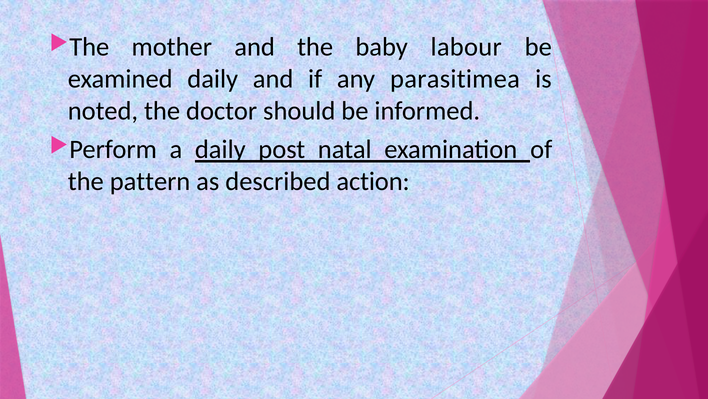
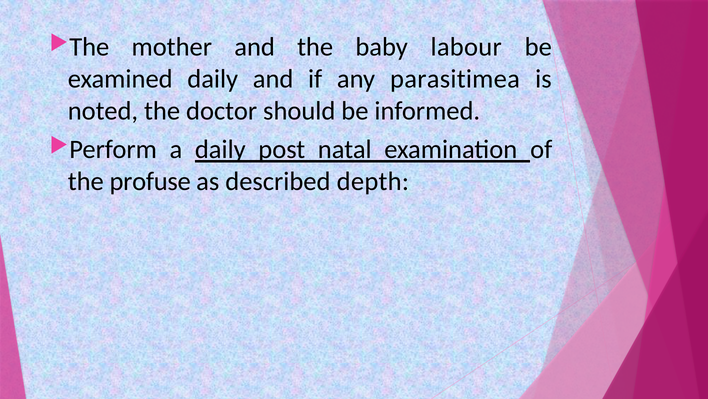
pattern: pattern -> profuse (150, 181)
action: action -> depth (373, 181)
